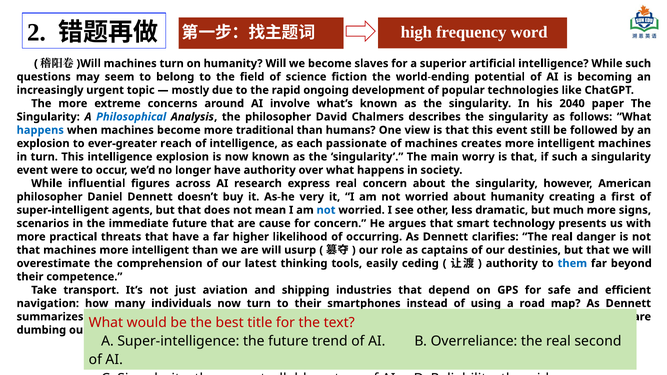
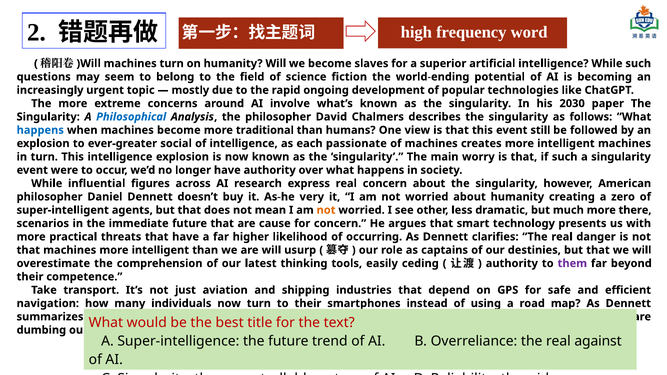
2040: 2040 -> 2030 (572, 104)
reach: reach -> social (176, 144)
first: first -> zero (623, 197)
not colour: blue -> orange (326, 210)
signs: signs -> there (635, 210)
them colour: blue -> purple (572, 264)
second: second -> against (598, 341)
